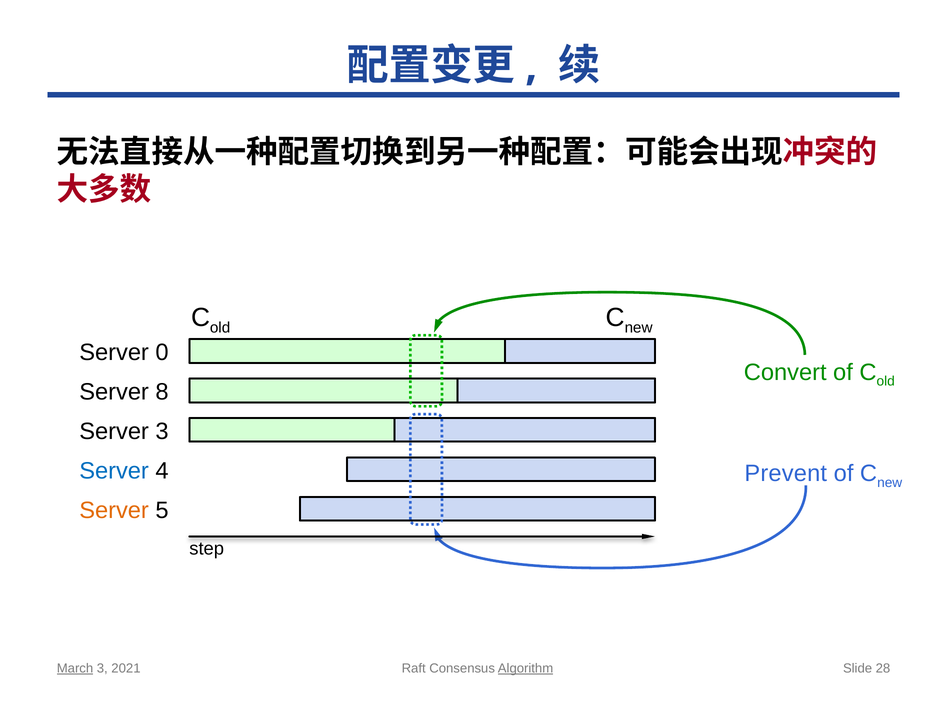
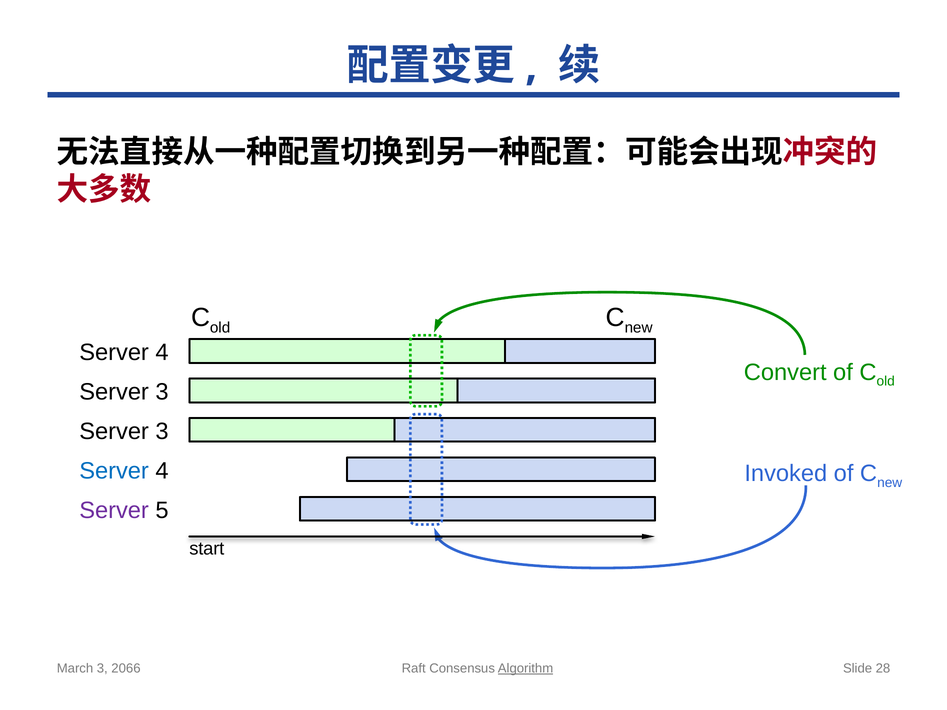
0: 0 -> 4 (162, 353)
8: 8 -> 3 (162, 392)
Prevent: Prevent -> Invoked (786, 474)
Server colour: orange -> purple (114, 511)
step: step -> start (207, 549)
March underline: present -> none (75, 669)
2021: 2021 -> 2066 (126, 669)
